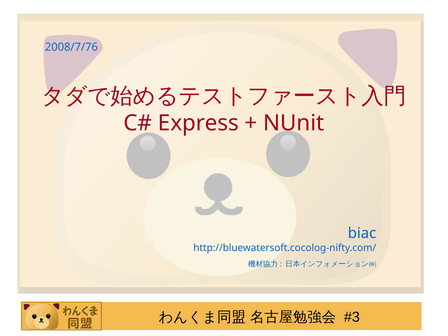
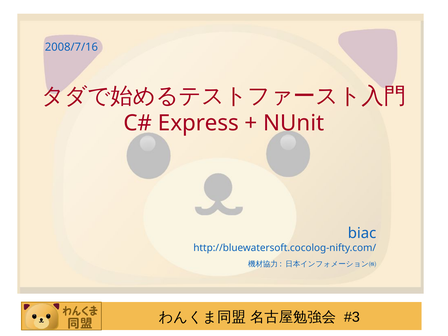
2008/7/76: 2008/7/76 -> 2008/7/16 (71, 47)
